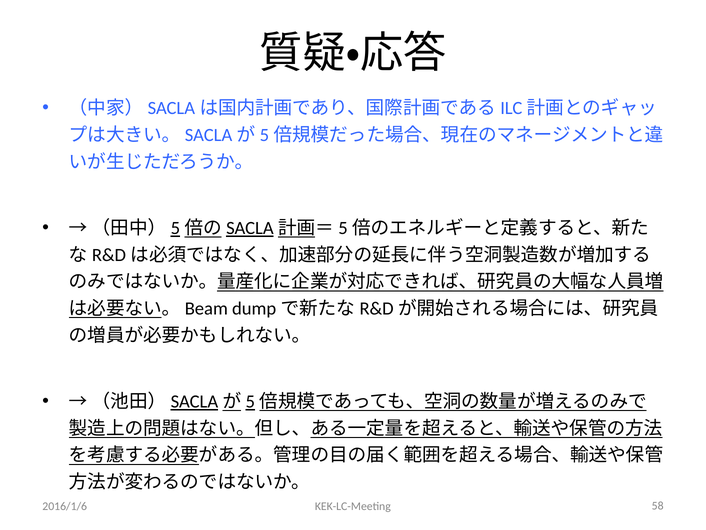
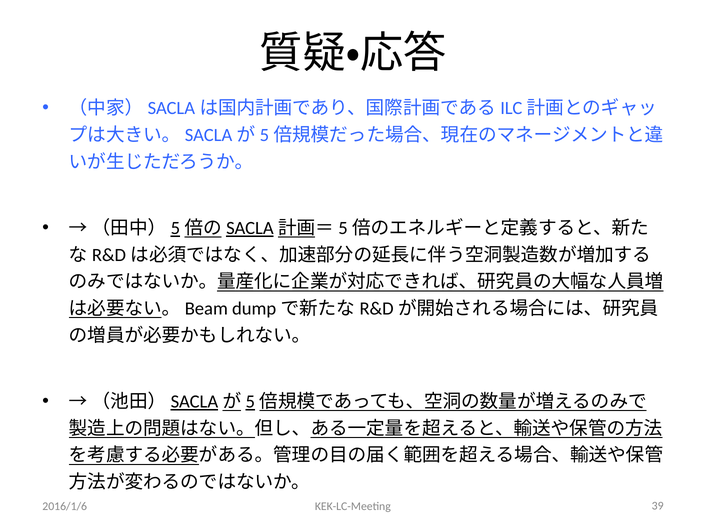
58: 58 -> 39 (658, 506)
